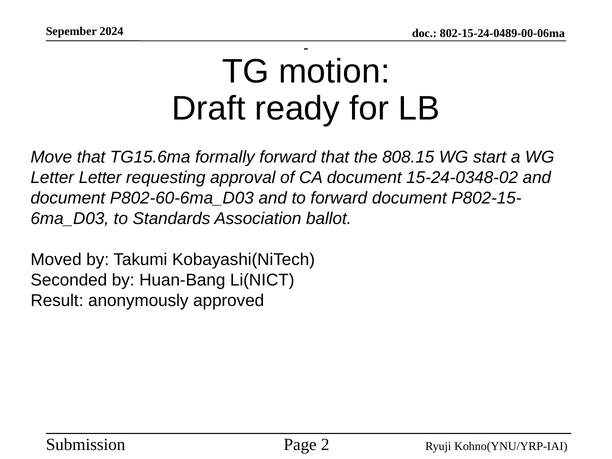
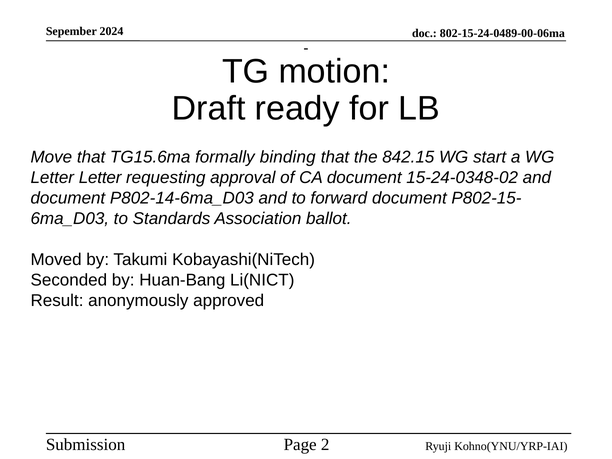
formally forward: forward -> binding (288, 157)
808.15: 808.15 -> 842.15 (408, 157)
P802-60-6ma_D03: P802-60-6ma_D03 -> P802-14-6ma_D03 (182, 198)
